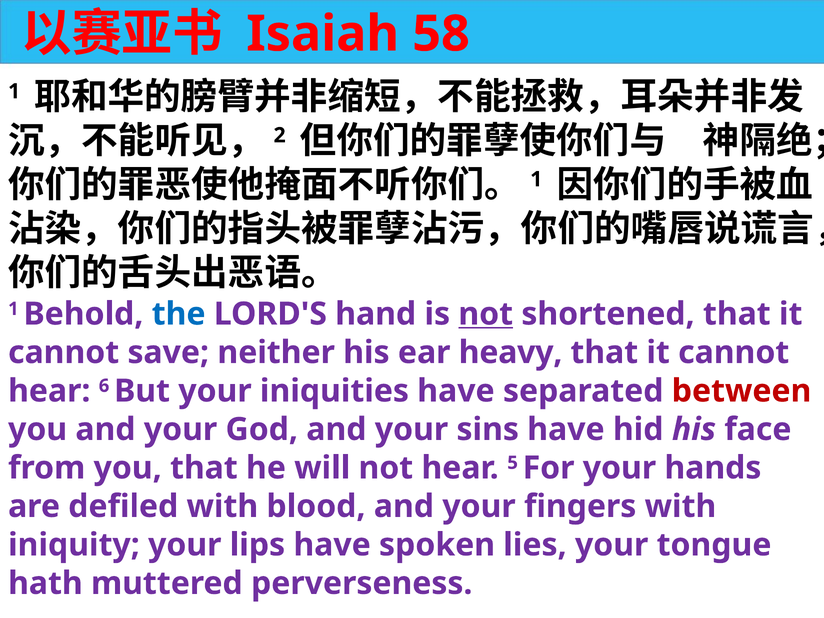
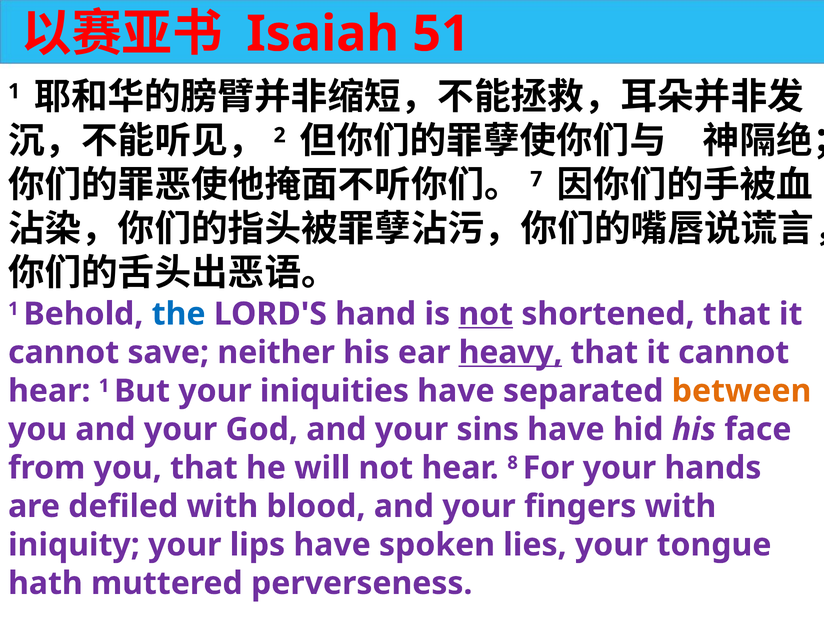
58: 58 -> 51 (441, 34)
1: 1 -> 7 (536, 179)
heavy underline: none -> present (511, 352)
hear 6: 6 -> 1 (104, 386)
between colour: red -> orange (742, 391)
5: 5 -> 8 (513, 463)
